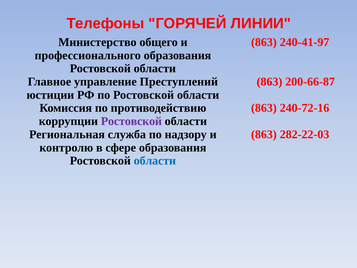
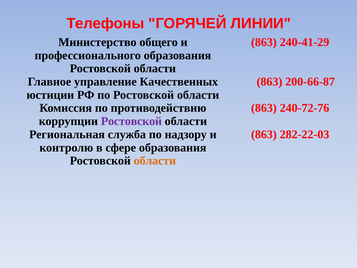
240-41-97: 240-41-97 -> 240-41-29 (305, 42)
Преступлений: Преступлений -> Качественных (179, 82)
240-72-16: 240-72-16 -> 240-72-76 (305, 108)
области colour: blue -> orange (155, 161)
